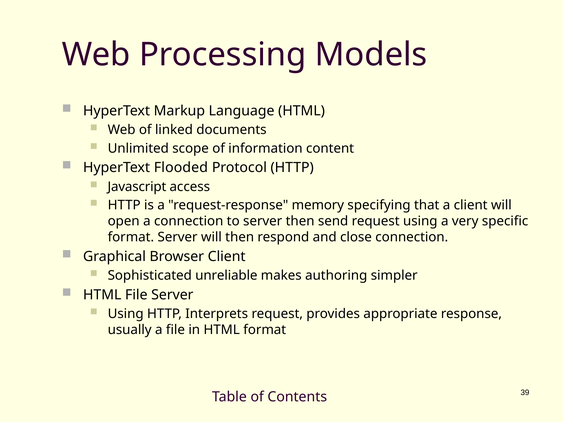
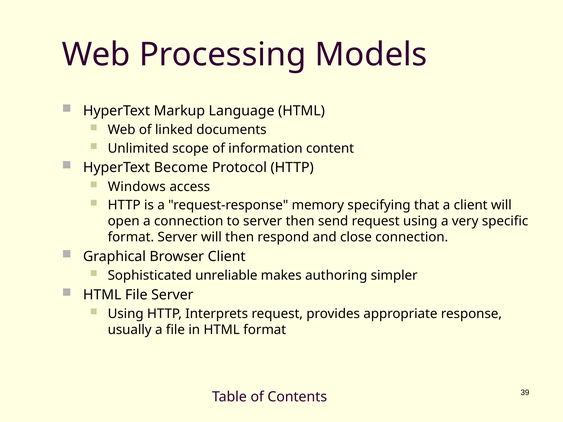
Flooded: Flooded -> Become (181, 168)
Javascript: Javascript -> Windows (137, 187)
